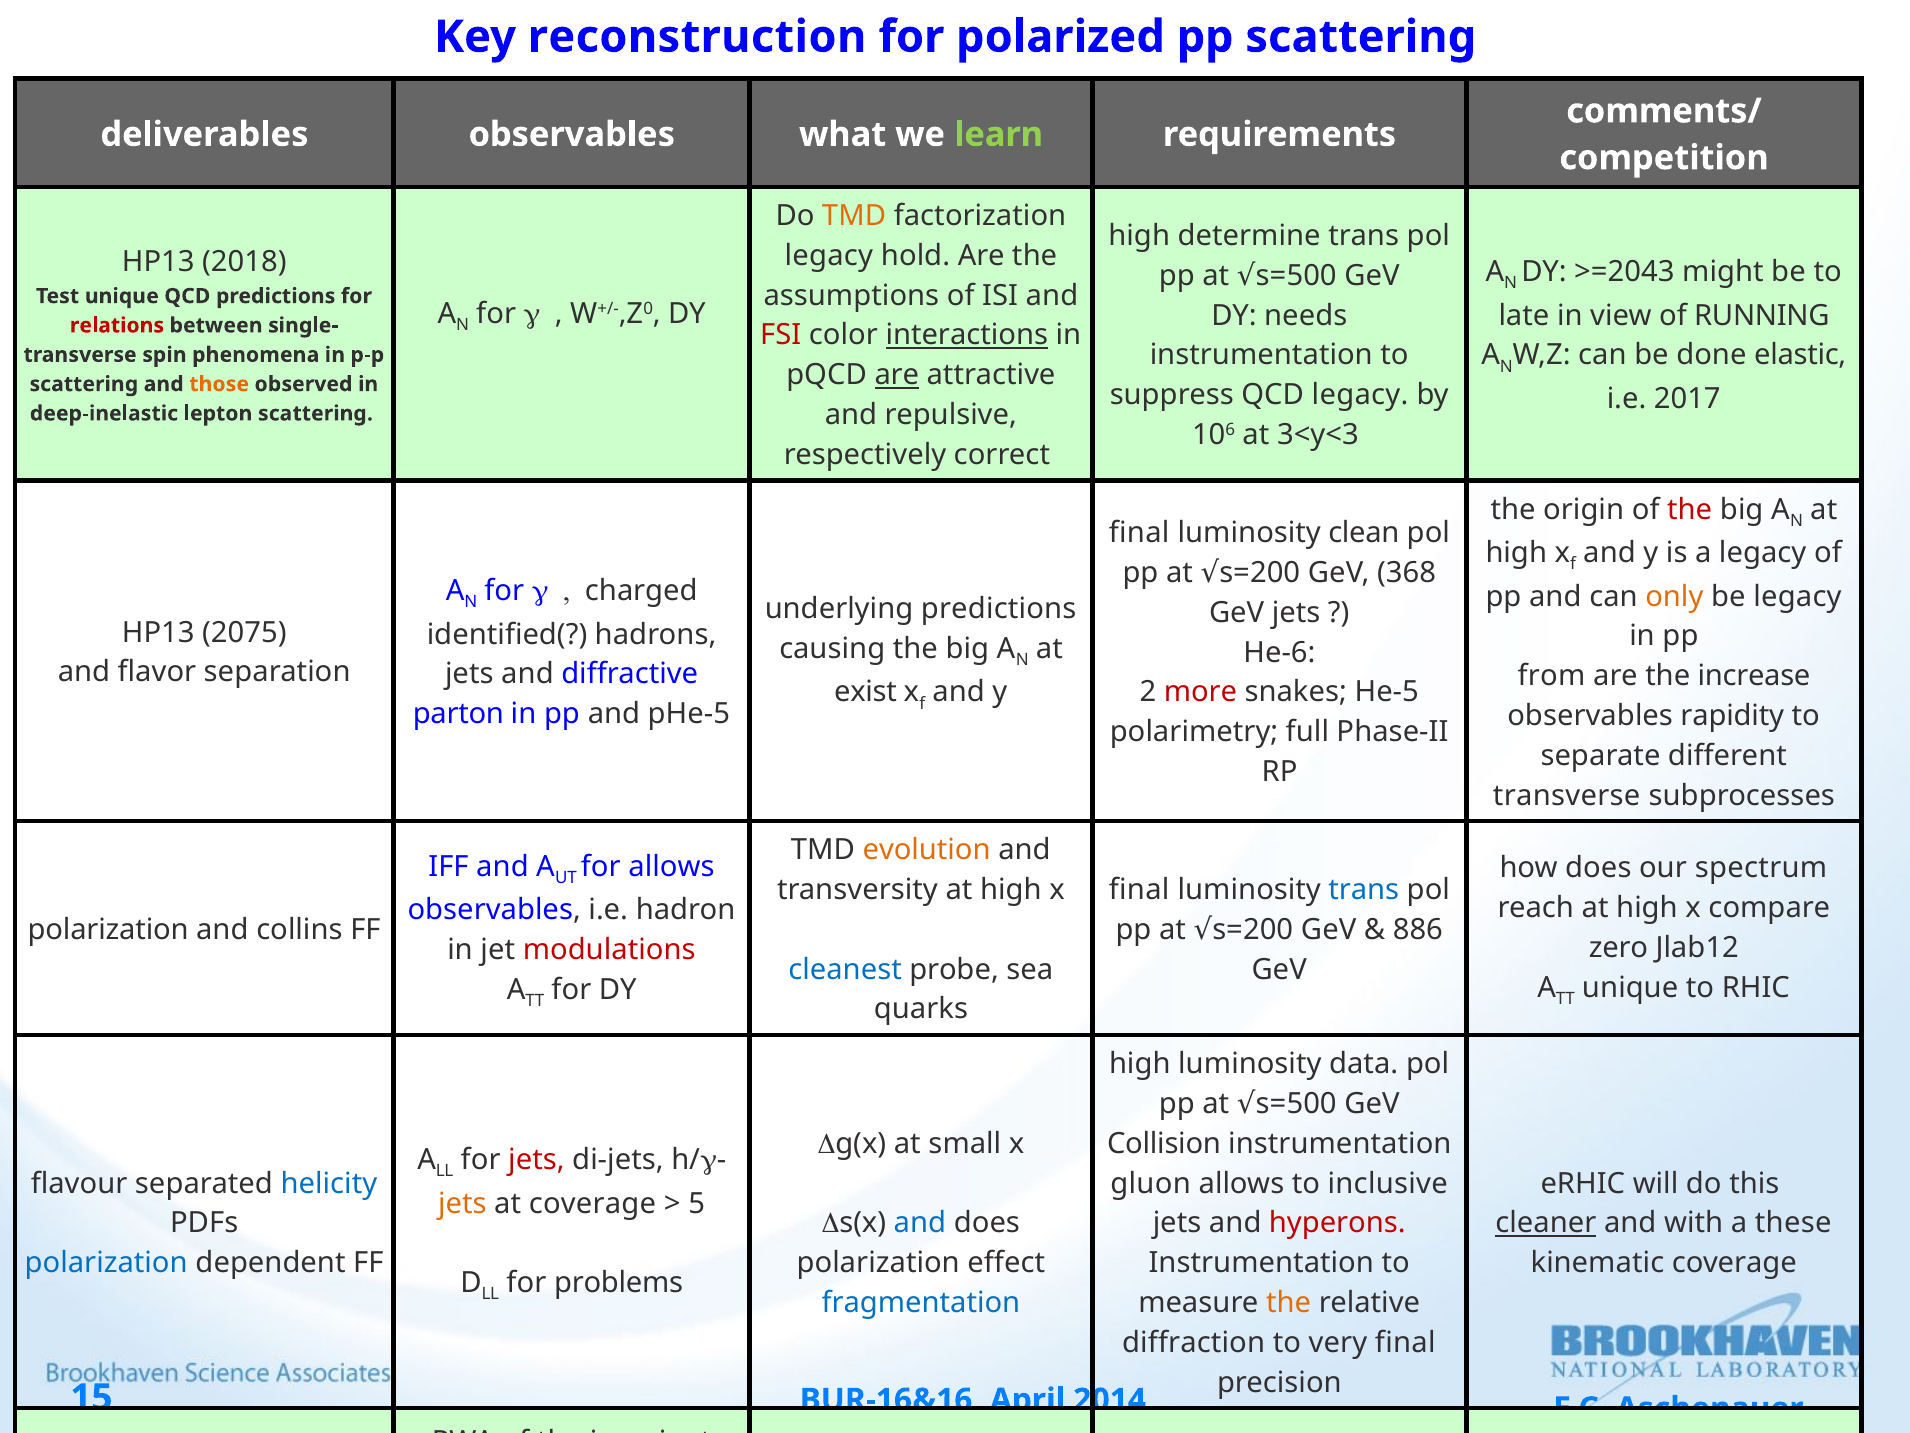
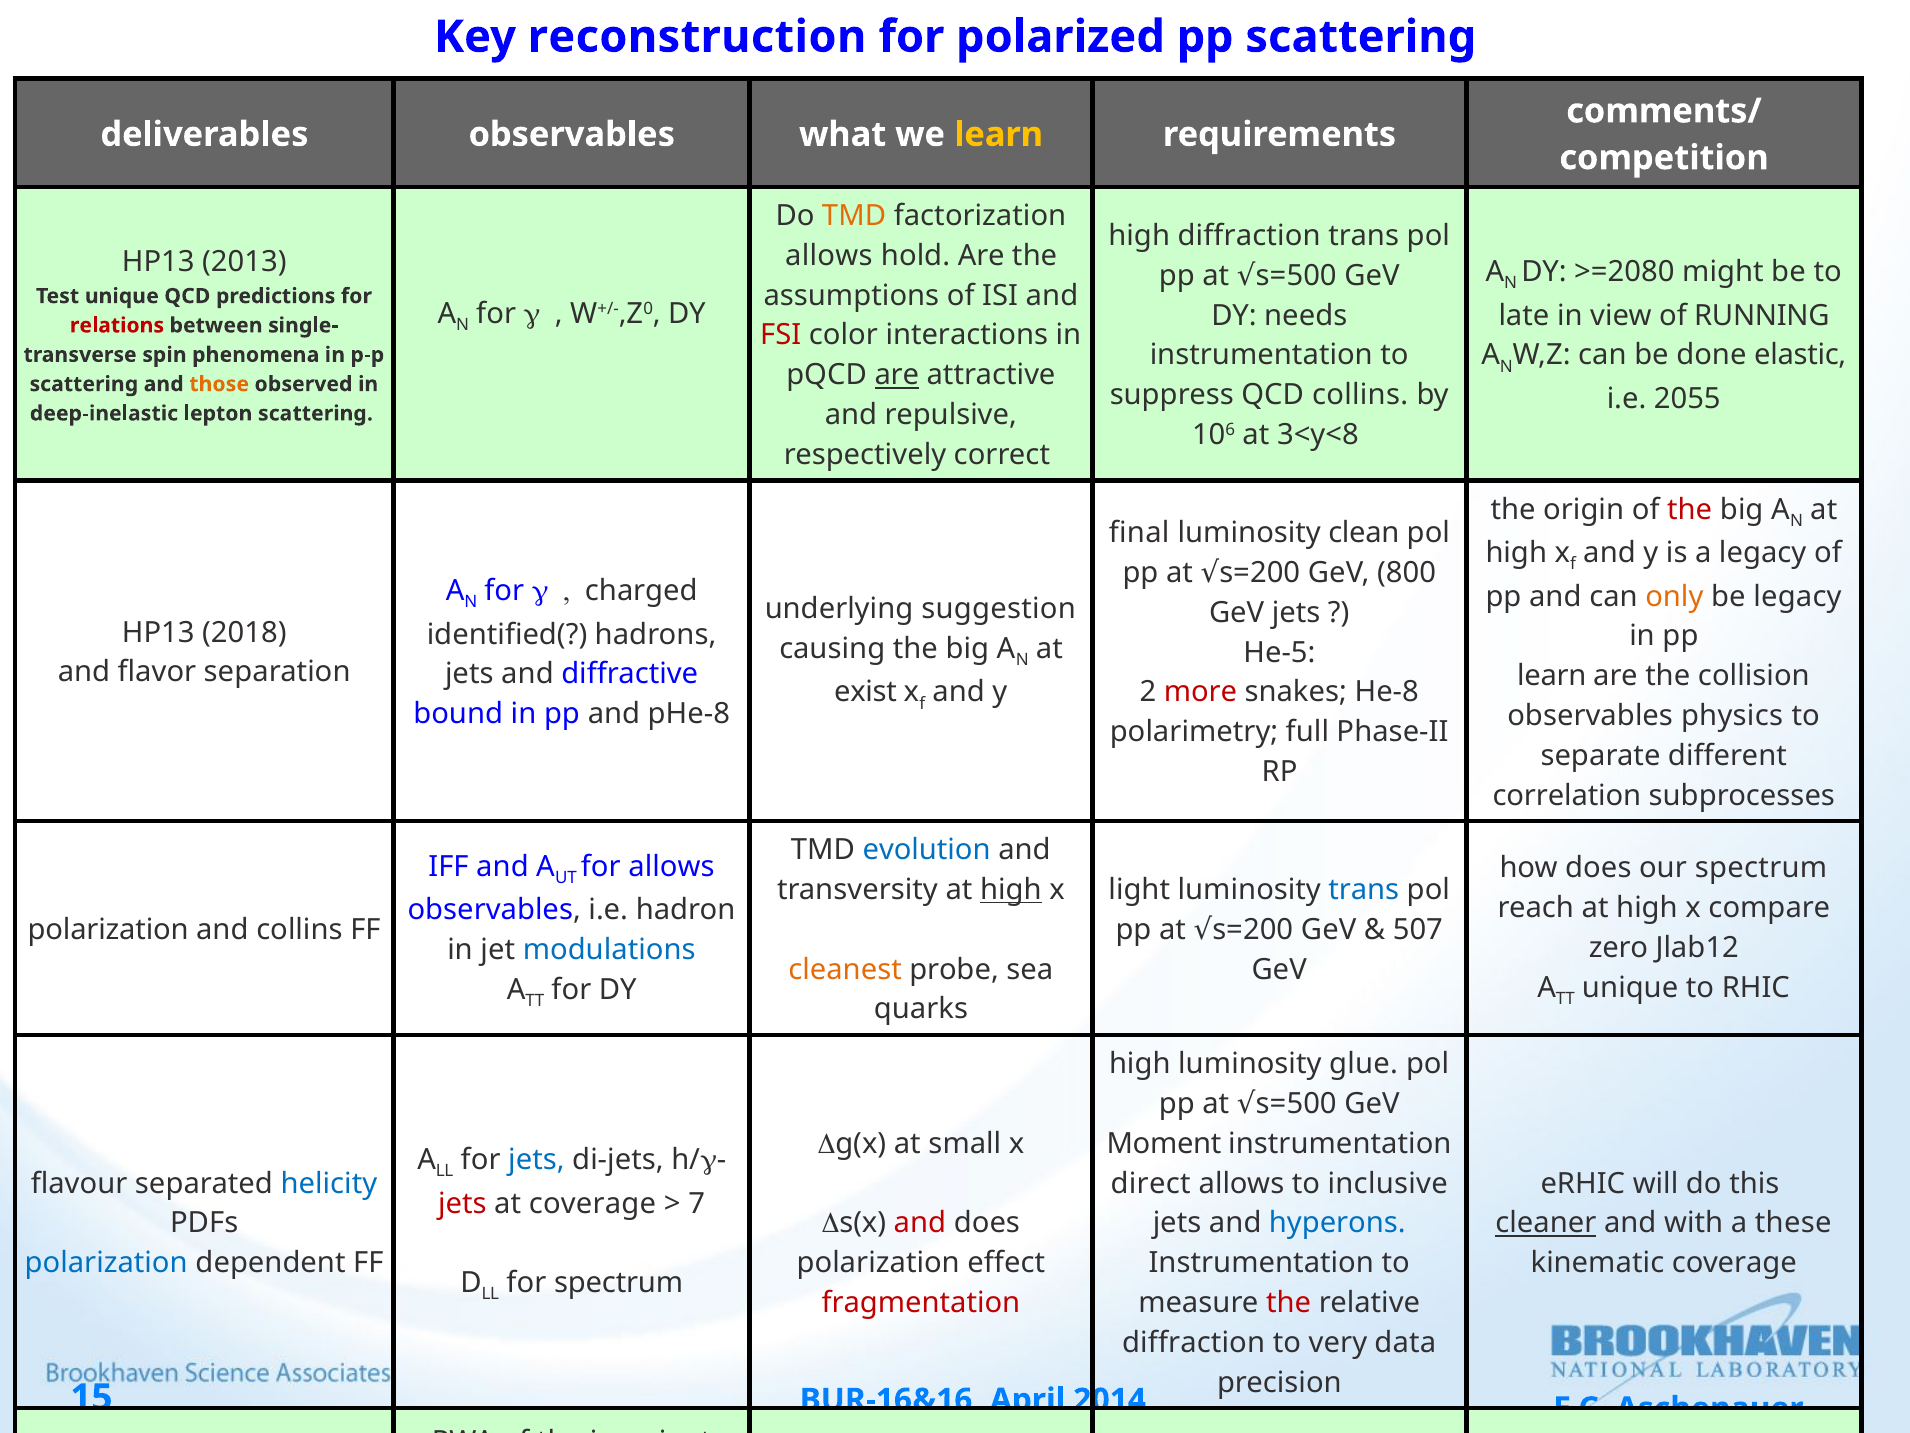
learn colour: light green -> yellow (999, 134)
high determine: determine -> diffraction (1249, 236)
legacy: legacy -> allows (829, 256)
2018: 2018 -> 2013 (244, 262)
>=2043: >=2043 -> >=2080 (1624, 272)
interactions underline: present -> none (967, 335)
QCD legacy: legacy -> collins (1360, 395)
2017: 2017 -> 2055 (1687, 399)
3<y<3: 3<y<3 -> 3<y<8 (1318, 435)
368: 368 -> 800 (1407, 573)
underlying predictions: predictions -> suggestion (999, 609)
2075: 2075 -> 2018 (244, 632)
He-6: He-6 -> He-5 (1279, 652)
from: from -> learn (1552, 676)
increase: increase -> collision (1754, 676)
He-5: He-5 -> He-8 (1387, 692)
parton: parton -> bound (458, 714)
pHe-5: pHe-5 -> pHe-8 (689, 714)
rapidity: rapidity -> physics (1732, 716)
transverse: transverse -> correlation (1567, 795)
evolution colour: orange -> blue (927, 850)
high underline: none -> present (1011, 890)
final: final -> light (1139, 890)
886: 886 -> 507 (1418, 929)
modulations colour: red -> blue (609, 949)
cleanest colour: blue -> orange (845, 969)
luminosity data: data -> glue (1364, 1064)
Collision: Collision -> Moment (1164, 1143)
jets colour: red -> blue (536, 1160)
gluon: gluon -> direct (1151, 1183)
jets colour: orange -> red (462, 1203)
5: 5 -> 7 (697, 1203)
and colour: blue -> red (920, 1223)
hyperons colour: red -> blue (1337, 1223)
for problems: problems -> spectrum (619, 1283)
fragmentation colour: blue -> red (921, 1302)
the colour: orange -> red (1289, 1302)
very final: final -> data (1405, 1342)
